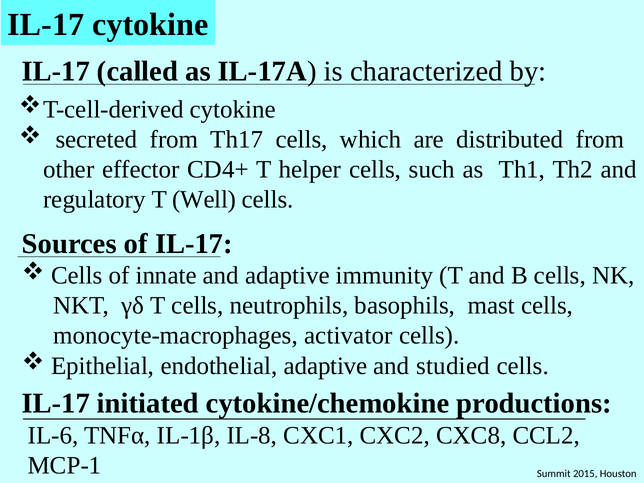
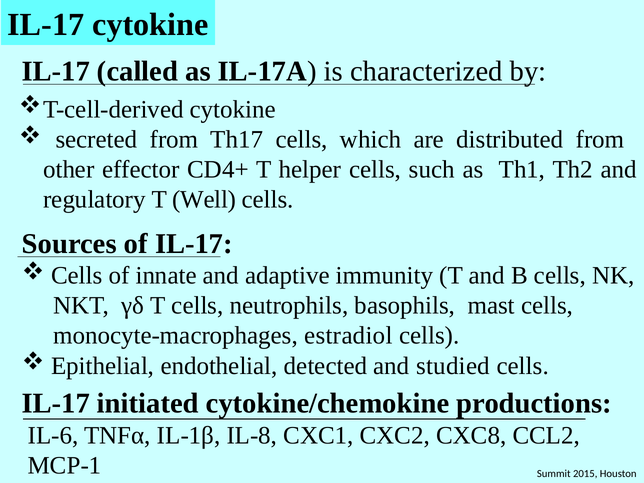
activator: activator -> estradiol (348, 336)
endothelial adaptive: adaptive -> detected (326, 366)
